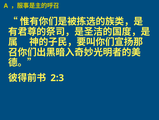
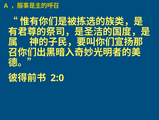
2:3: 2:3 -> 2:0 (57, 77)
